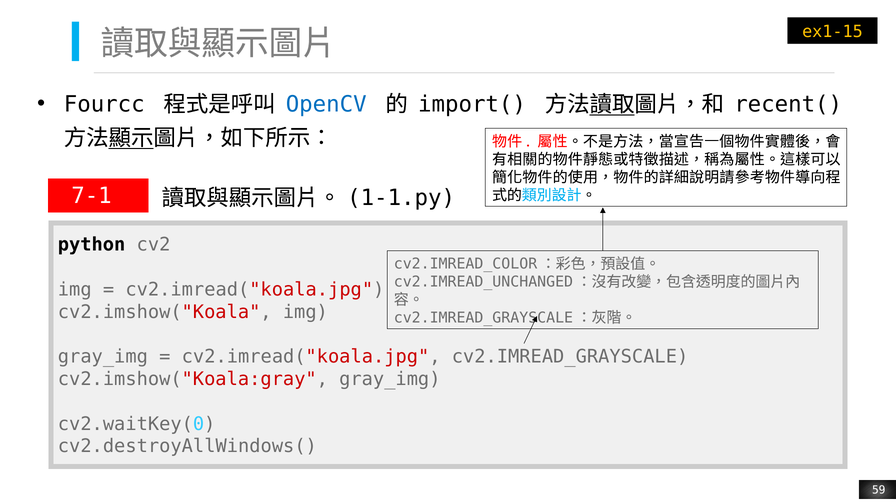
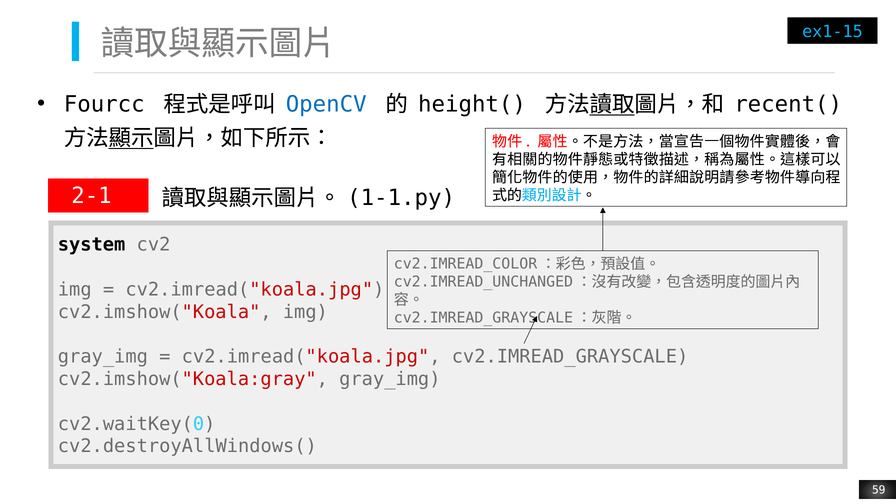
ex1-15 colour: yellow -> light blue (832, 32)
import(: import( -> height( (472, 104)
7-1: 7-1 -> 2-1 (92, 196)
python: python -> system (92, 245)
